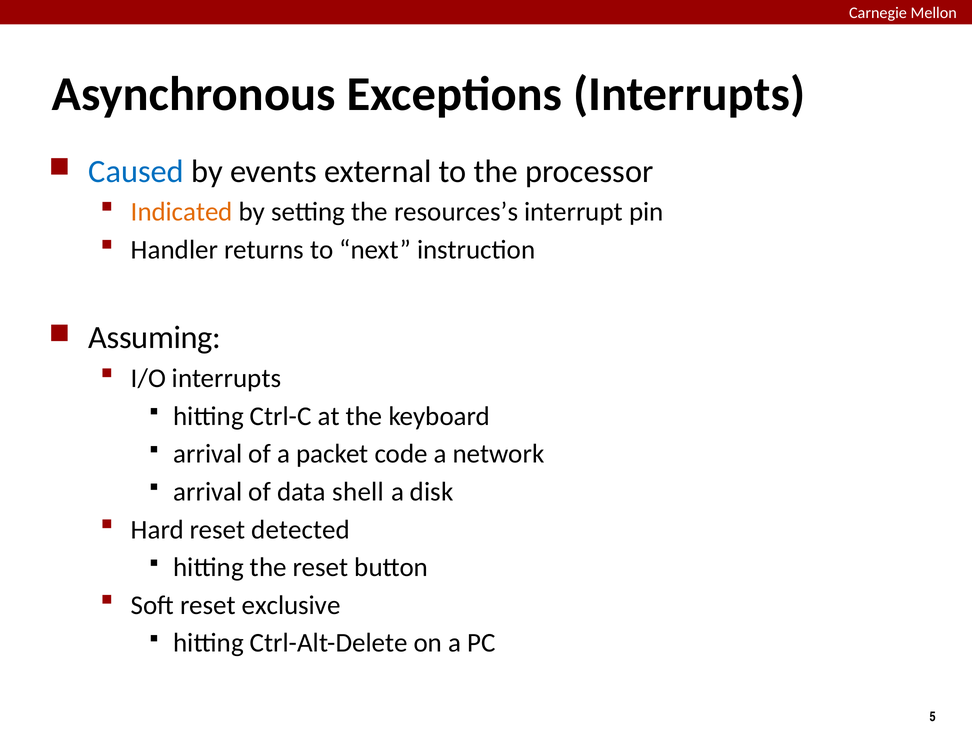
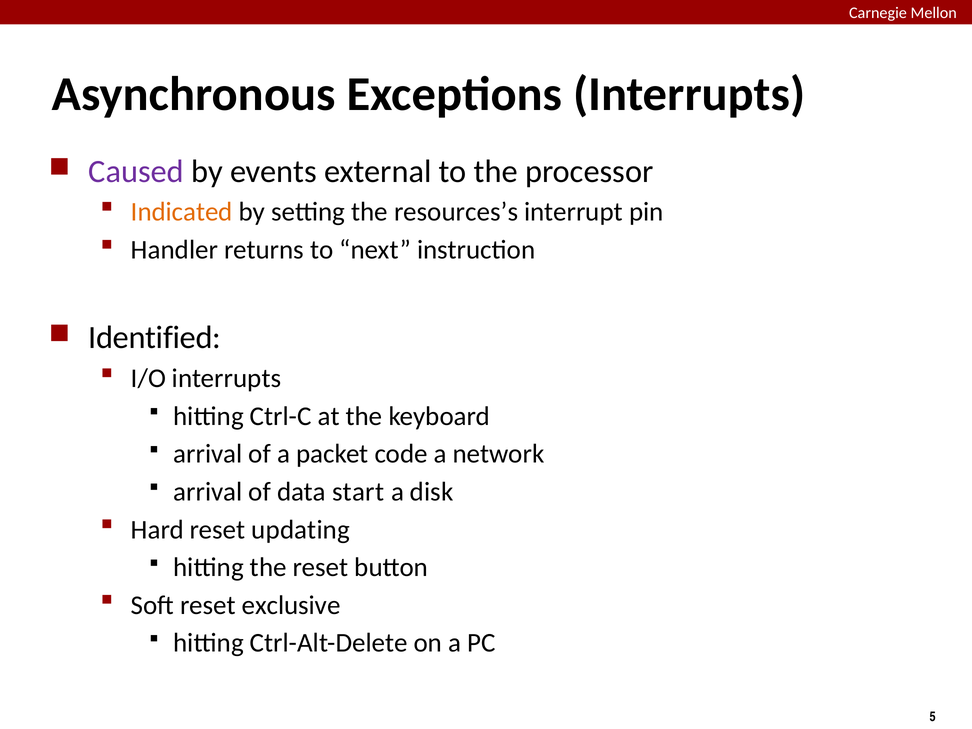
Caused colour: blue -> purple (136, 171)
Assuming: Assuming -> Identified (155, 338)
shell: shell -> start (358, 492)
detected: detected -> updating (301, 530)
